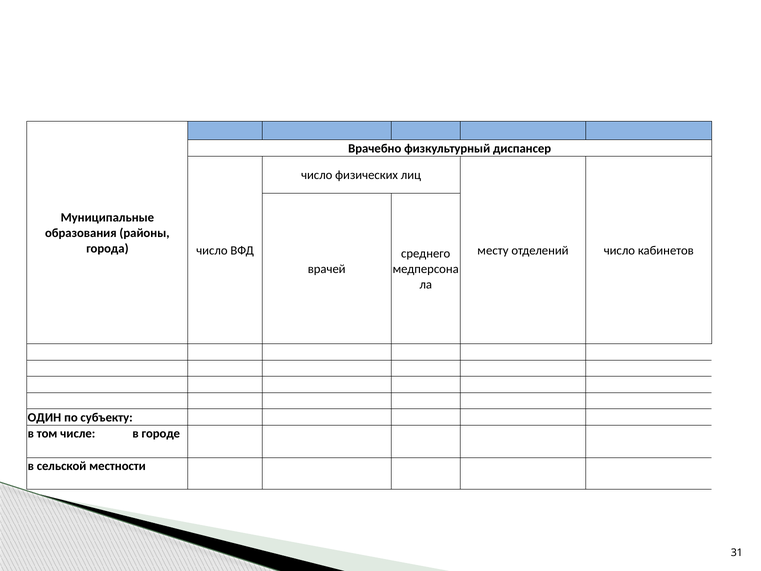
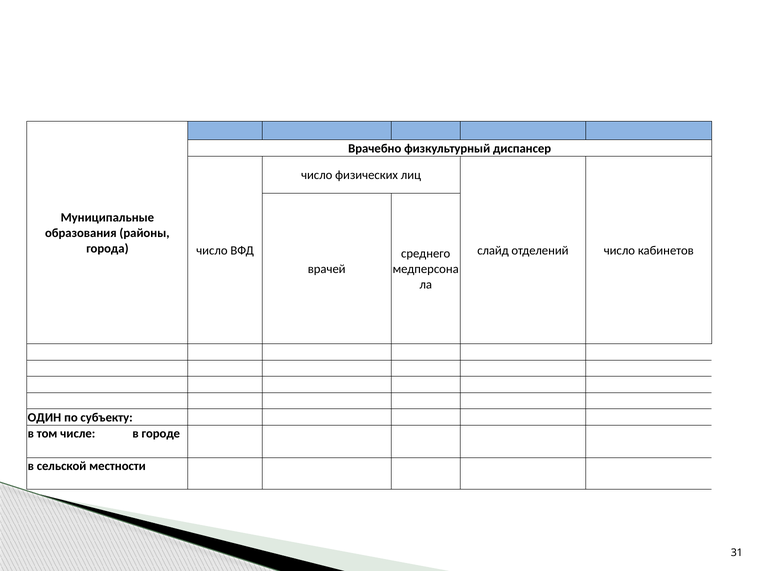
месту: месту -> слайд (493, 250)
